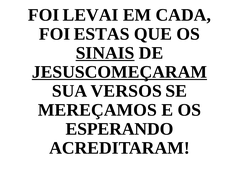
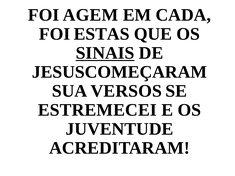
LEVAI: LEVAI -> AGEM (90, 15)
JESUSCOMEÇARAM underline: present -> none (119, 72)
MEREÇAMOS: MEREÇAMOS -> ESTREMECEI (97, 110)
ESPERANDO: ESPERANDO -> JUVENTUDE (119, 129)
